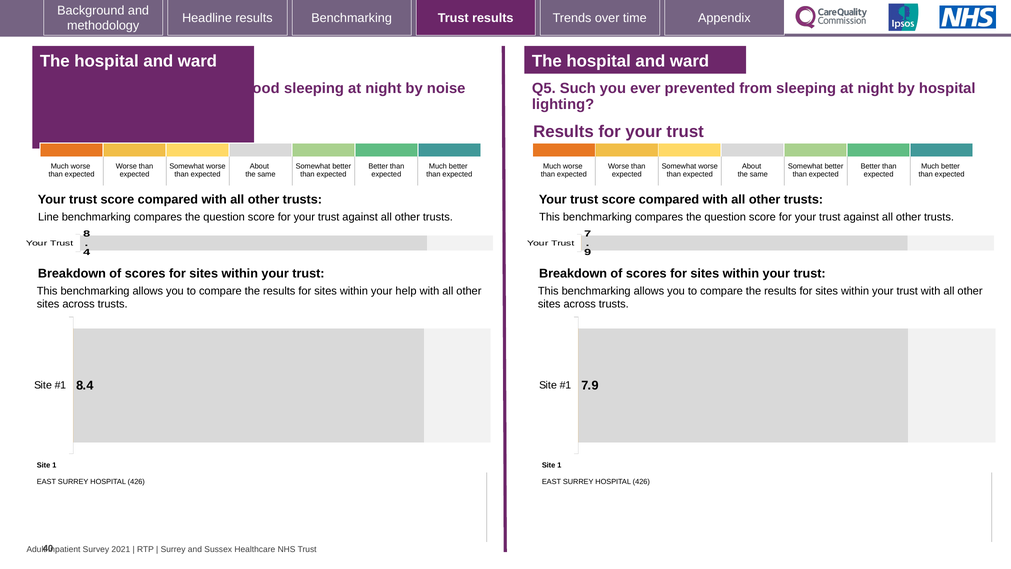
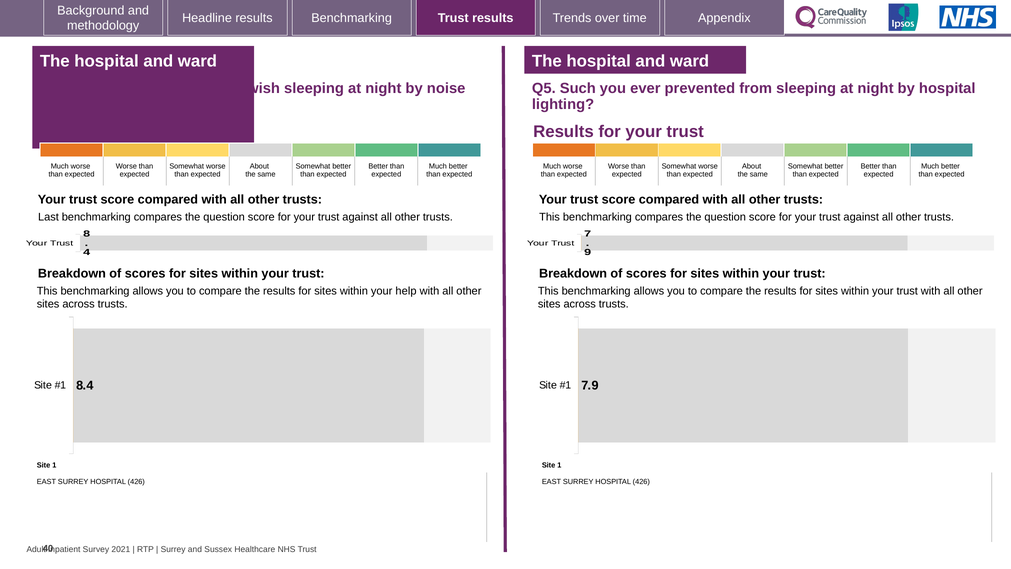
food: food -> wish (264, 88)
Line: Line -> Last (48, 217)
